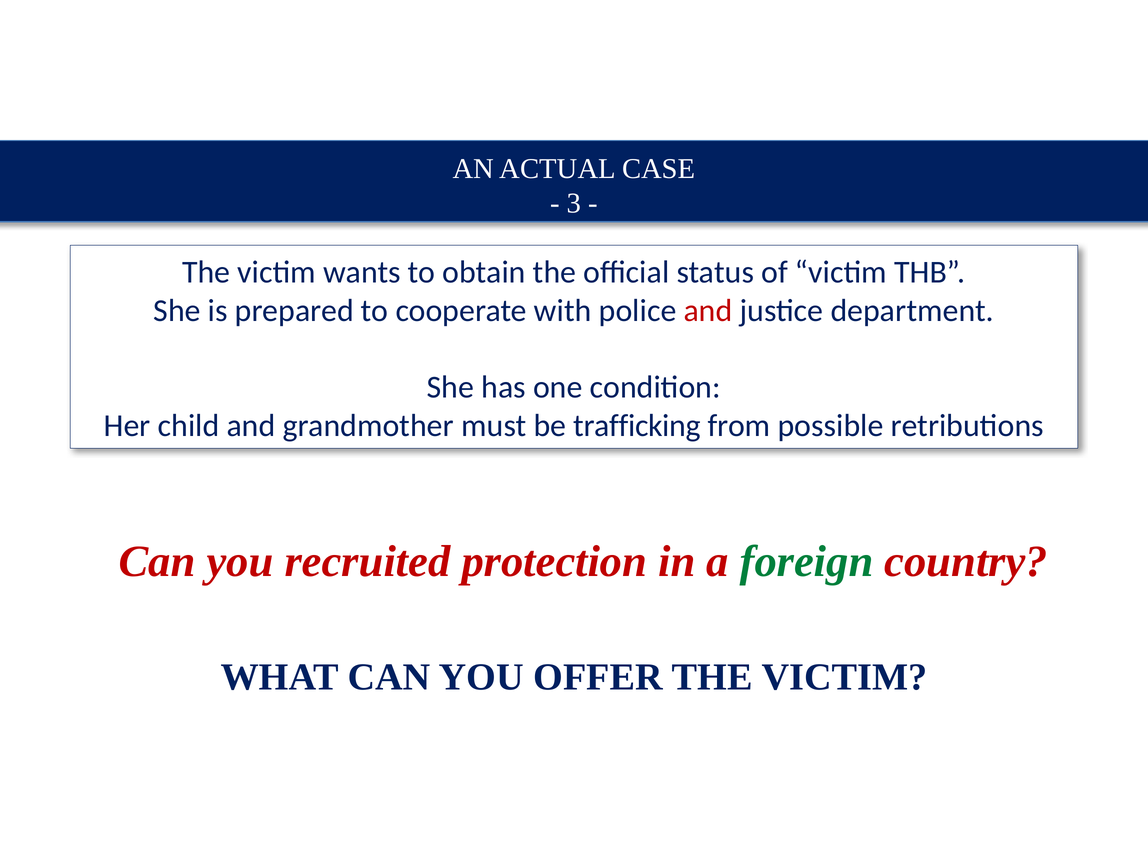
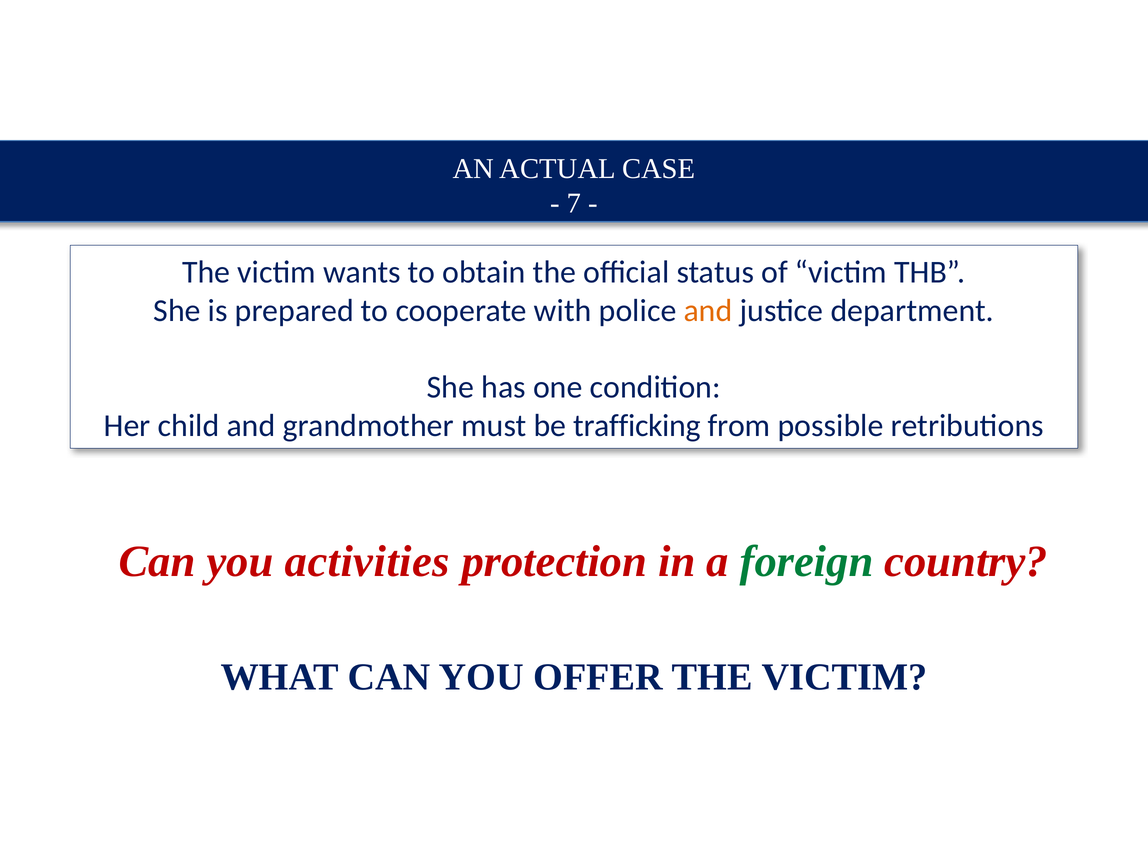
3: 3 -> 7 (574, 203)
and colour: red -> orange (708, 311)
recruited: recruited -> activities (367, 561)
